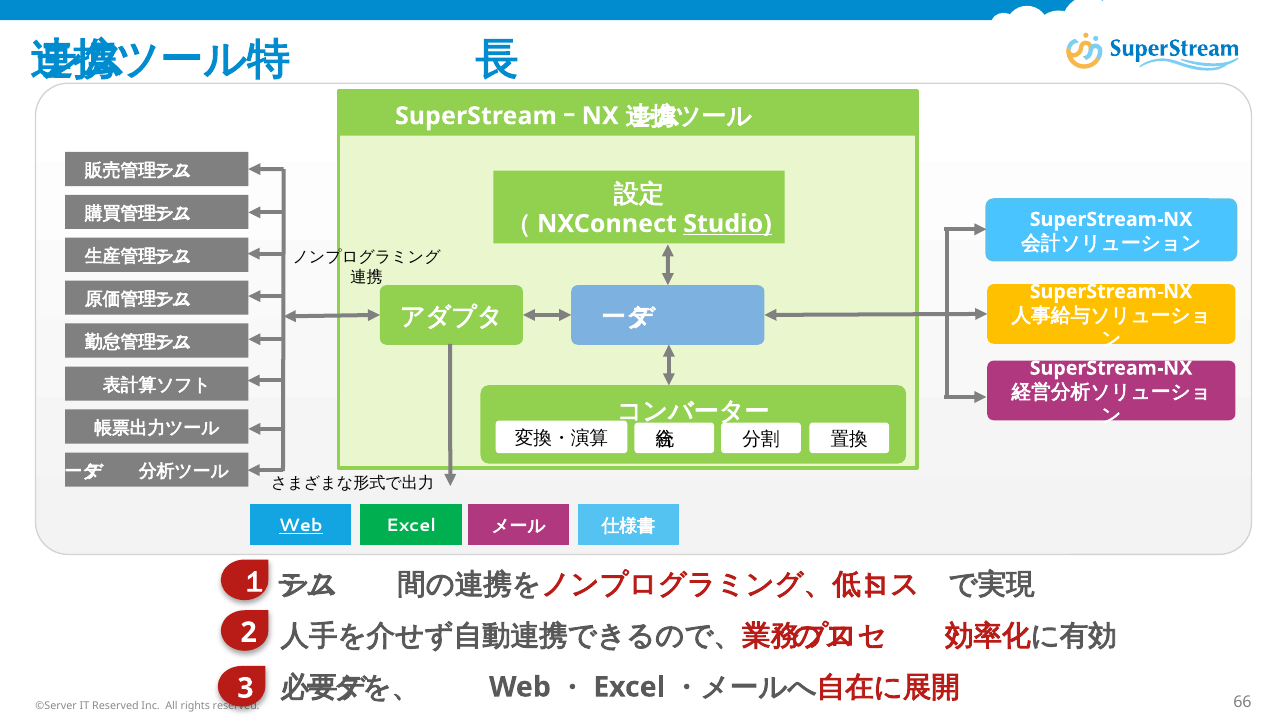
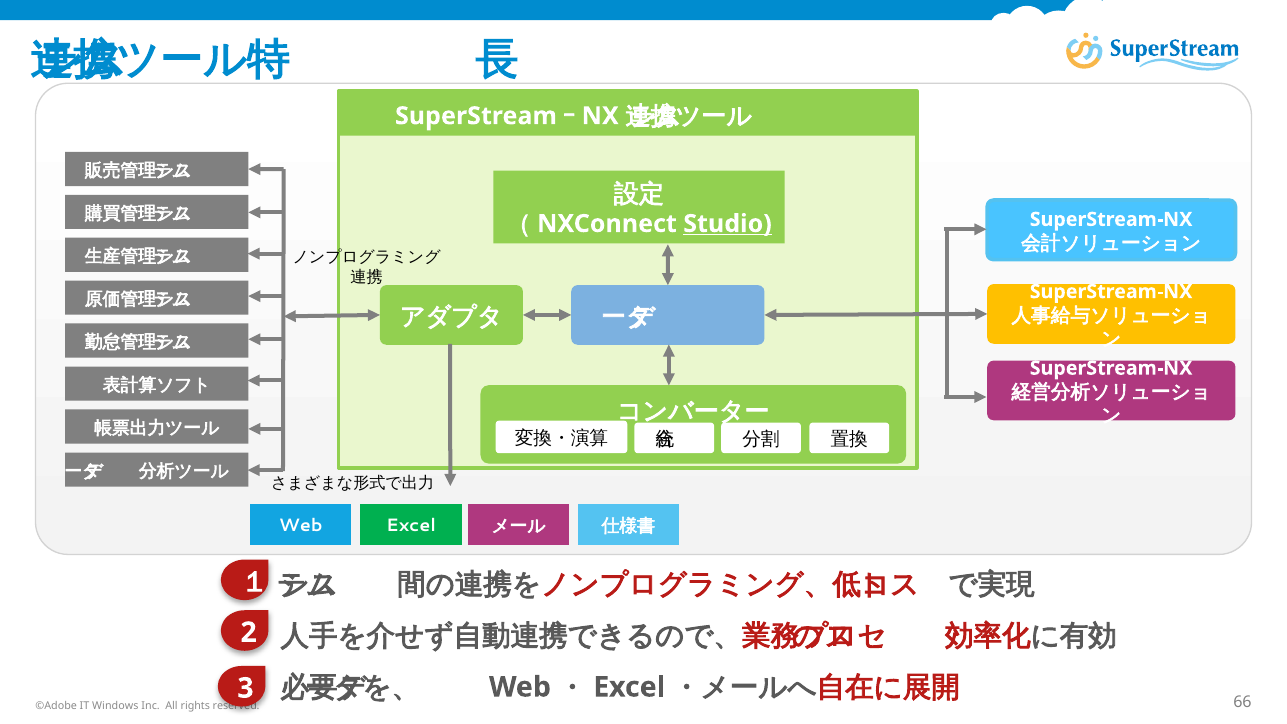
Web underline: present -> none (301, 526)
©Server: ©Server -> ©Adobe (56, 706)
IT Reserved: Reserved -> Windows (115, 706)
